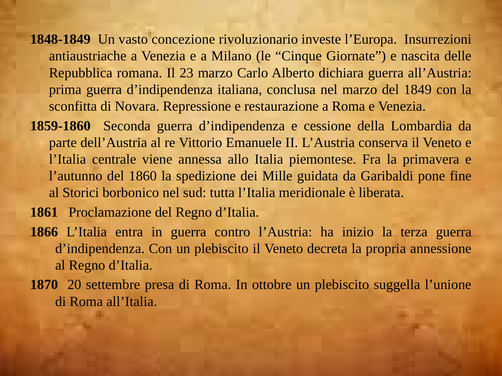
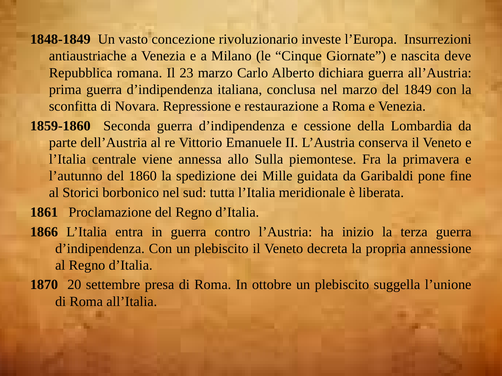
delle: delle -> deve (458, 56)
Italia: Italia -> Sulla (269, 159)
